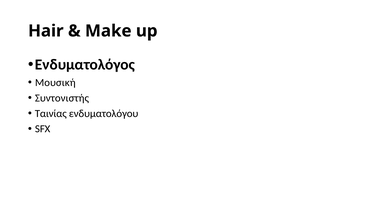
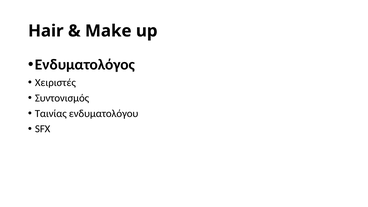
Μουσική: Μουσική -> Χειριστές (55, 83)
Συντονιστής: Συντονιστής -> Συντονισμός (62, 98)
